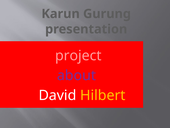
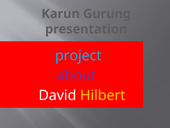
project colour: pink -> light blue (78, 55)
